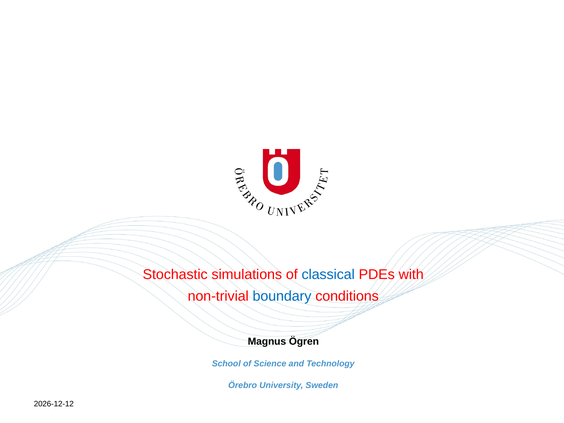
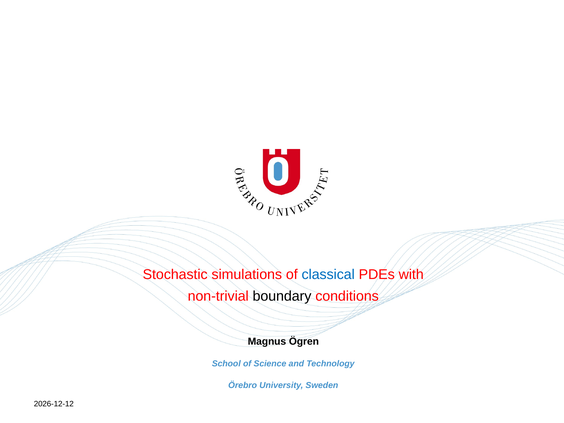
boundary colour: blue -> black (282, 296)
